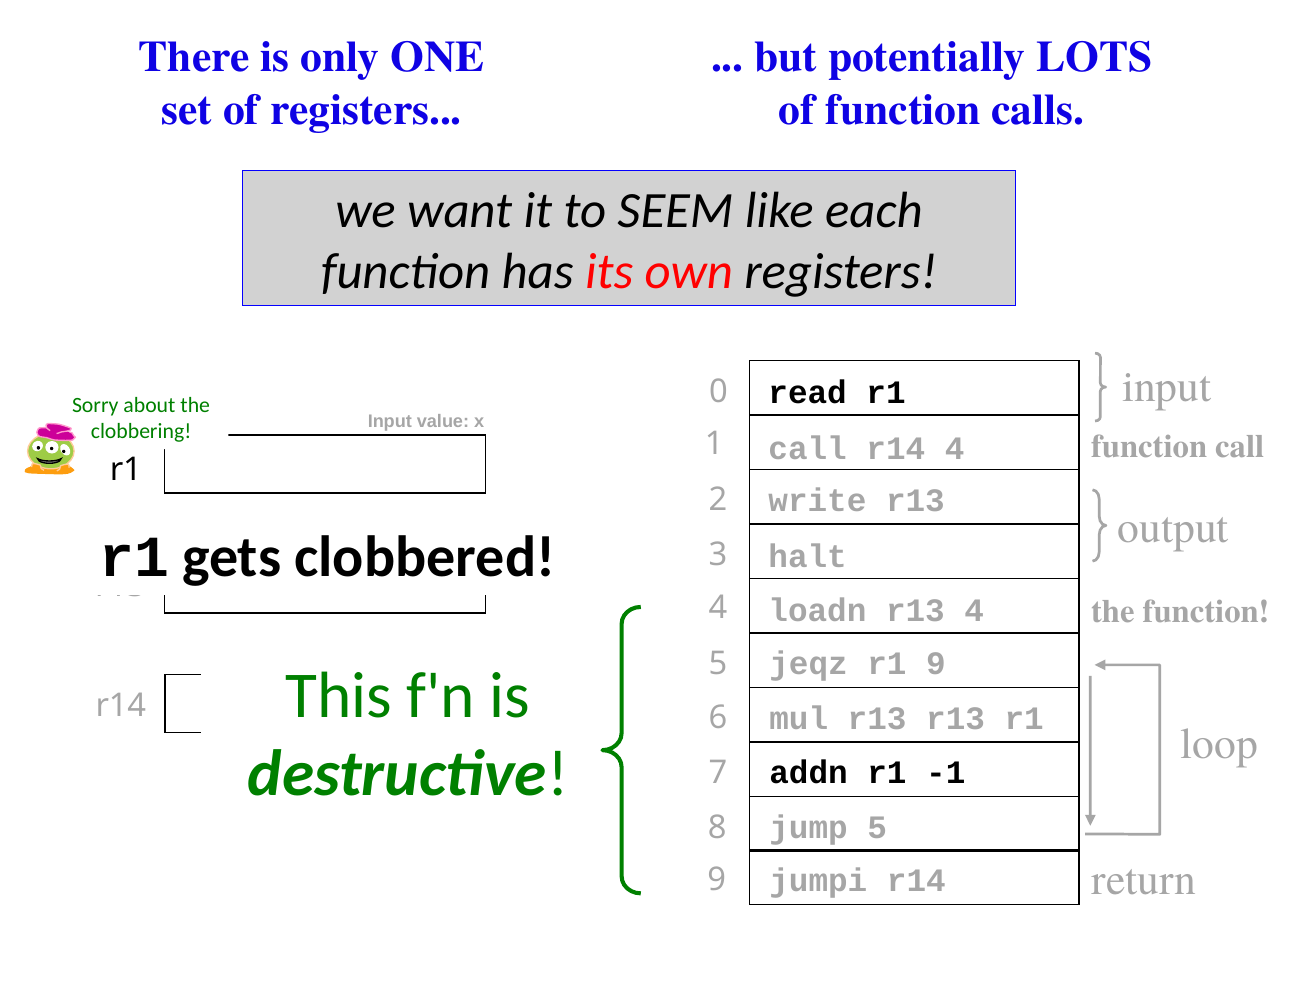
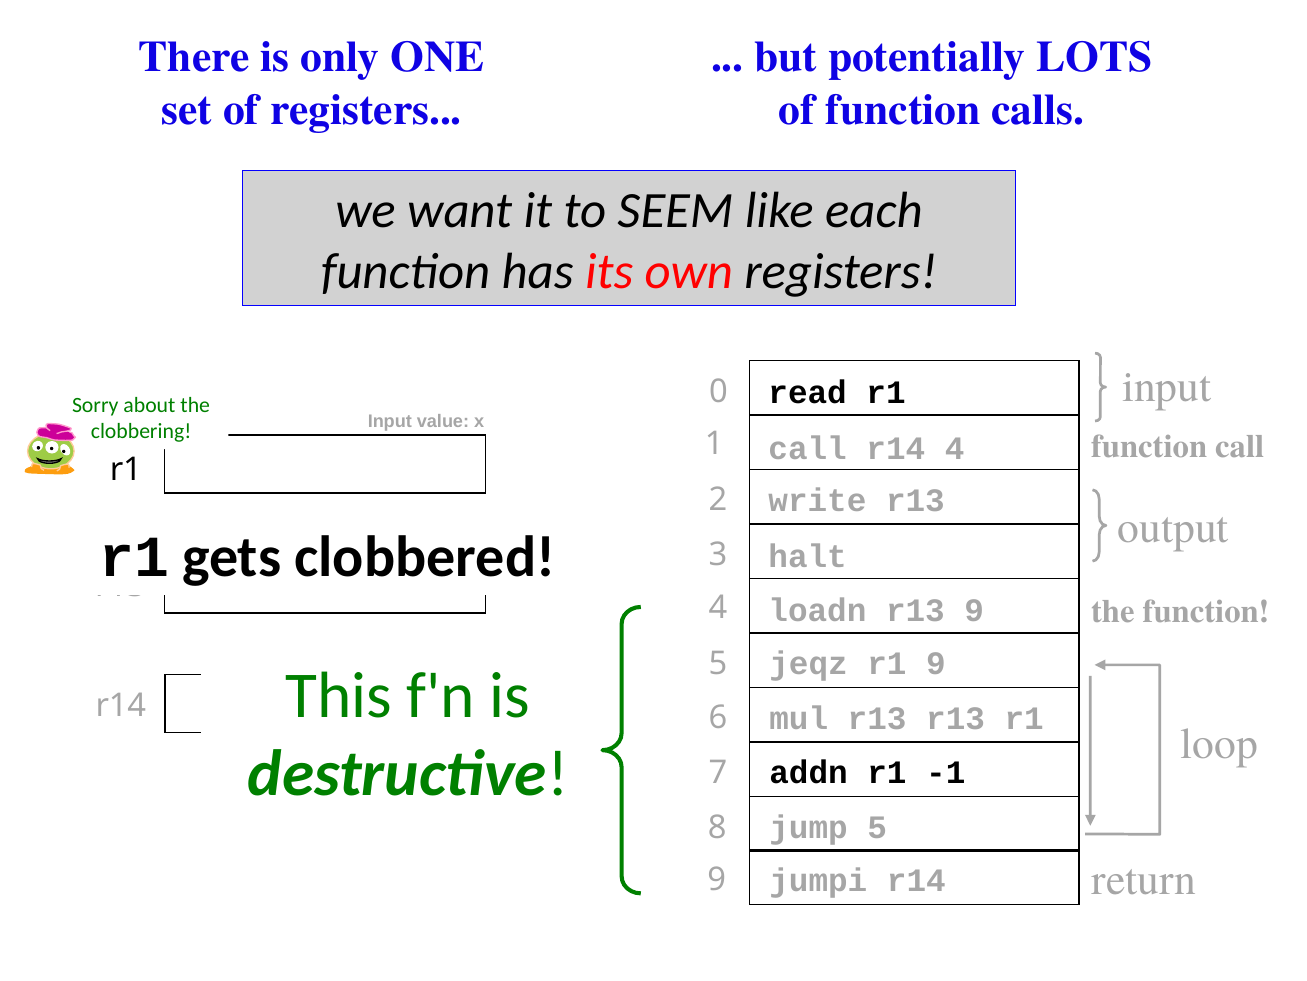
r13 4: 4 -> 9 (974, 610)
